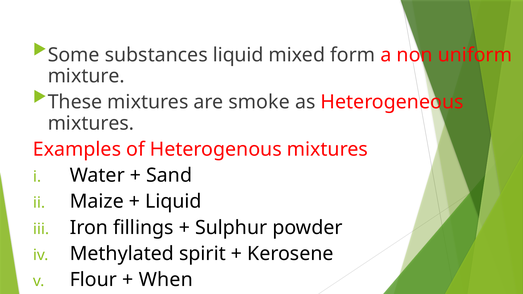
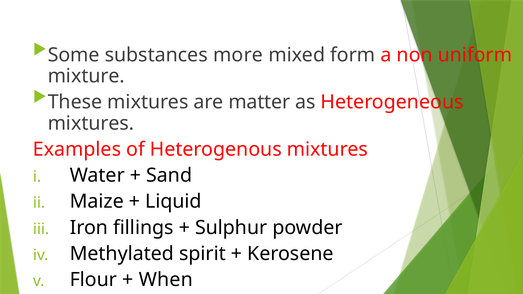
substances liquid: liquid -> more (238, 55)
smoke: smoke -> matter (259, 102)
